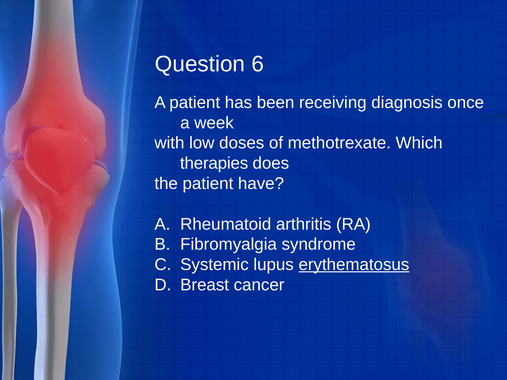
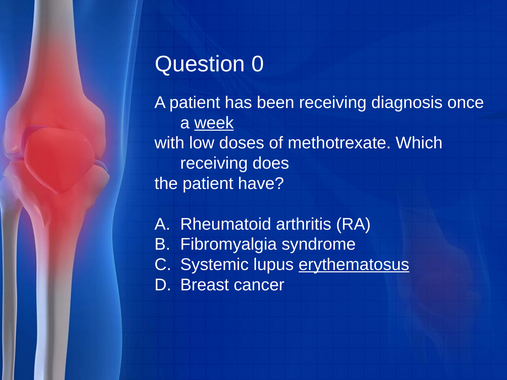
6: 6 -> 0 (258, 64)
week underline: none -> present (214, 123)
therapies: therapies -> receiving (214, 163)
